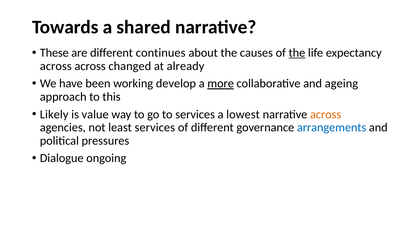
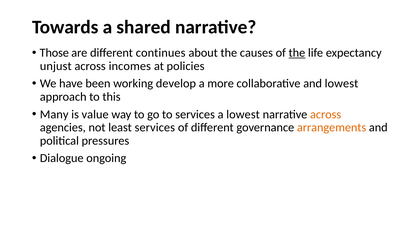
These: These -> Those (54, 53)
across: across -> unjust (56, 66)
changed: changed -> incomes (130, 66)
already: already -> policies (186, 66)
more underline: present -> none (221, 84)
and ageing: ageing -> lowest (341, 84)
Likely: Likely -> Many (54, 114)
arrangements colour: blue -> orange (332, 128)
